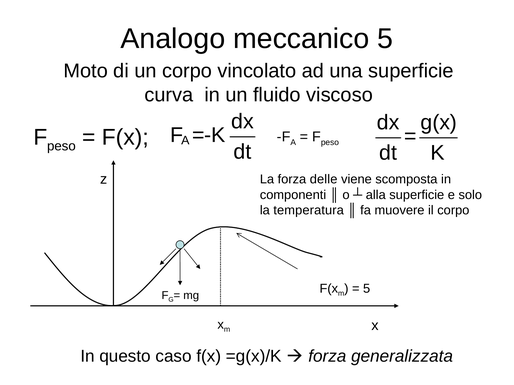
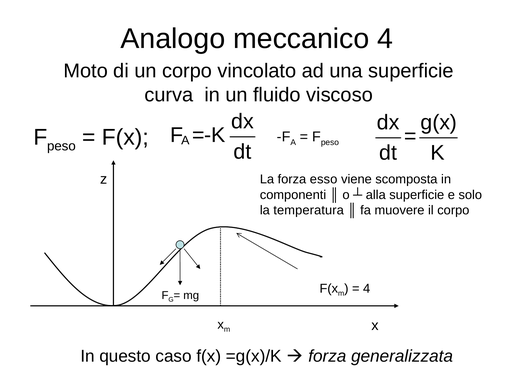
meccanico 5: 5 -> 4 (385, 39)
delle: delle -> esso (324, 180)
5: 5 -> 4 (367, 289)
